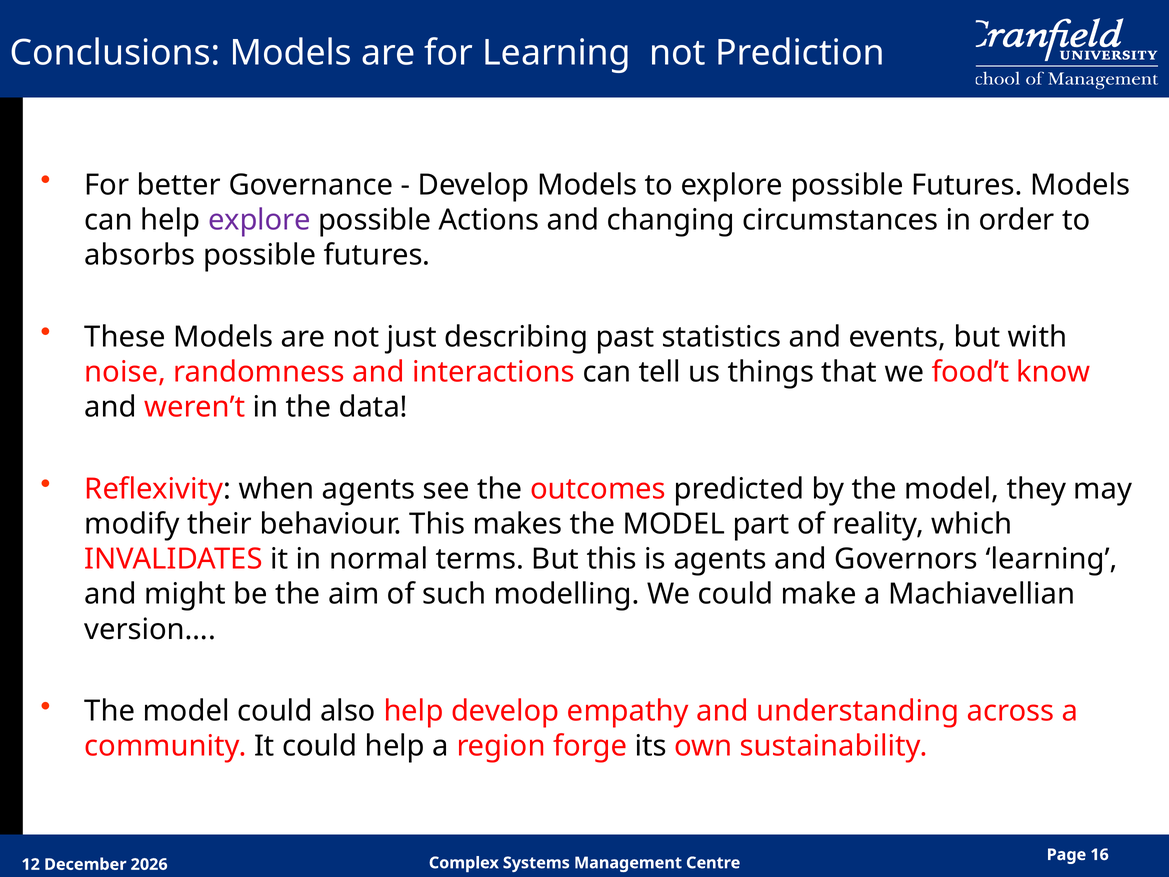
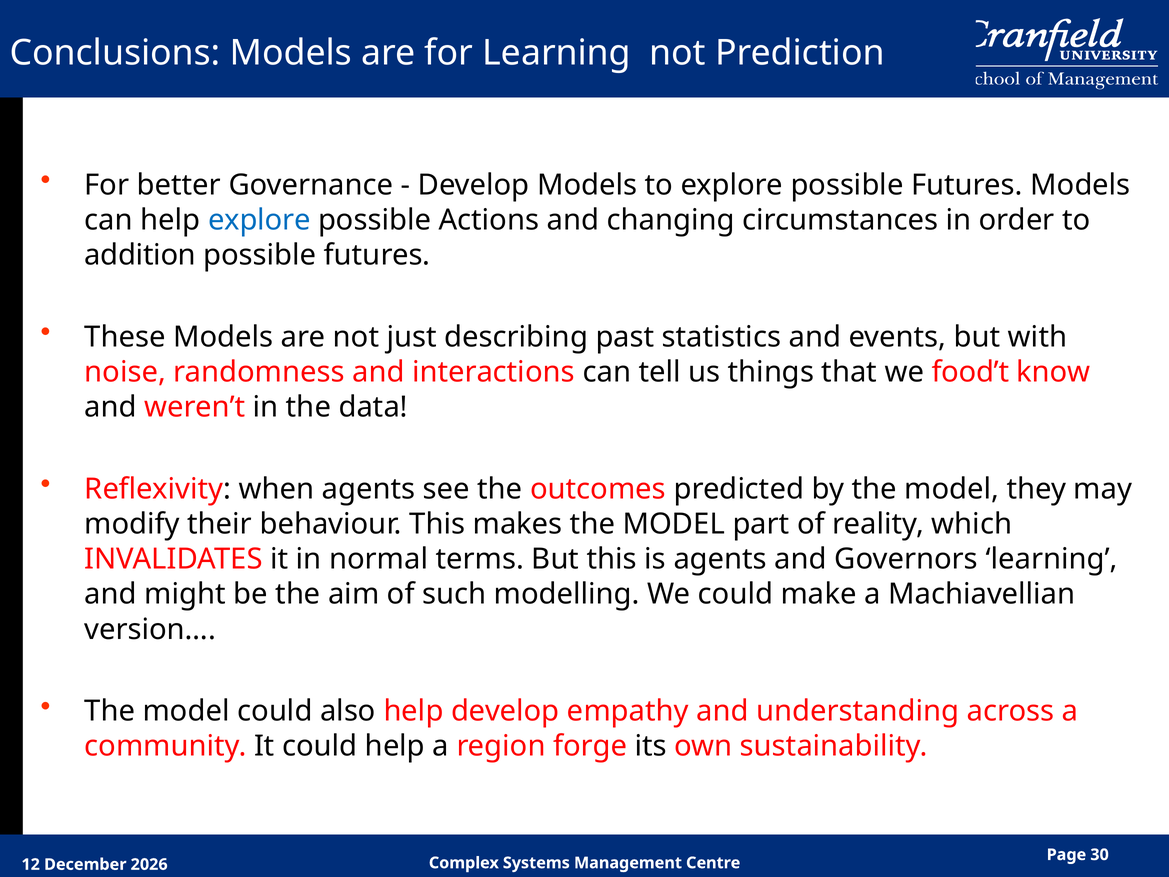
explore colour: purple -> blue (259, 220)
absorbs: absorbs -> addition (140, 255)
16: 16 -> 30 (1100, 854)
